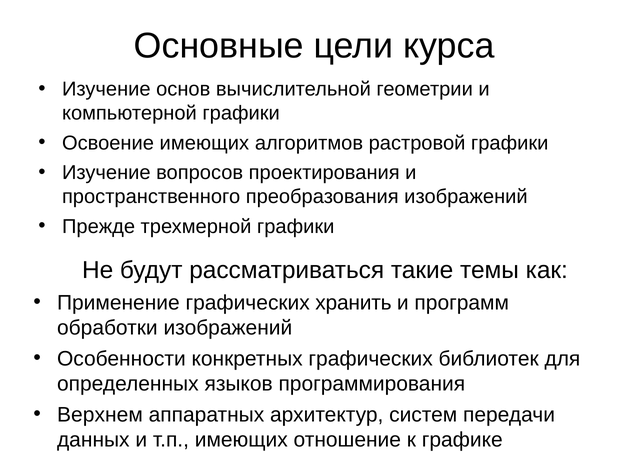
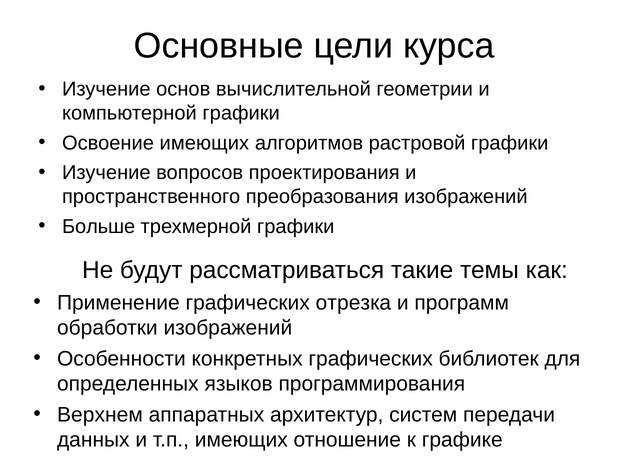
Прежде: Прежде -> Больше (99, 226)
хранить: хранить -> отрезка (353, 303)
